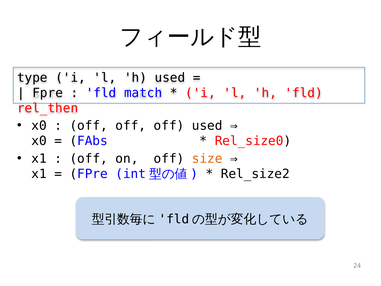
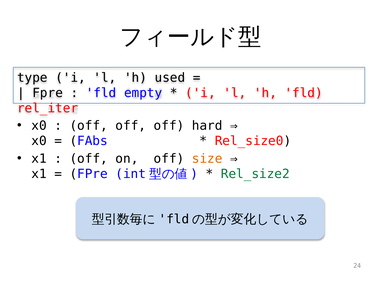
match: match -> empty (143, 93)
rel_then: rel_then -> rel_iter (48, 108)
off used: used -> hard (207, 125)
Rel_size2 colour: black -> green (255, 174)
